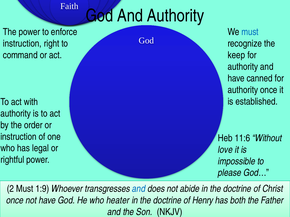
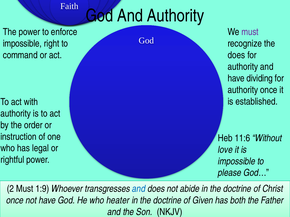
must colour: blue -> purple (250, 32)
instruction: instruction -> impossible (22, 44)
keep: keep -> does (236, 55)
canned: canned -> dividing (260, 78)
Henry: Henry -> Given (203, 201)
